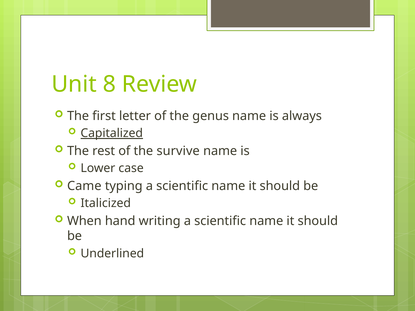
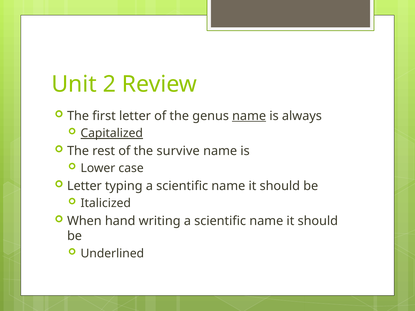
8: 8 -> 2 (109, 84)
name underline: none -> present (249, 116)
Came: Came -> Letter (84, 186)
